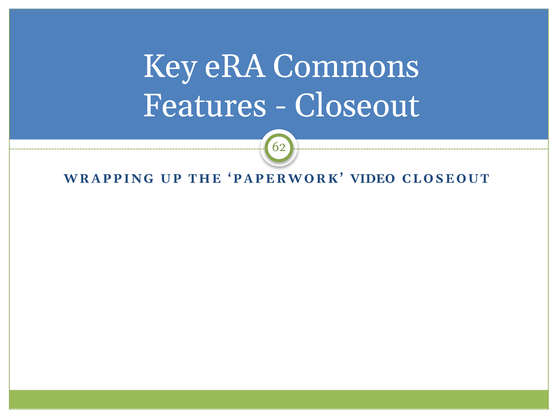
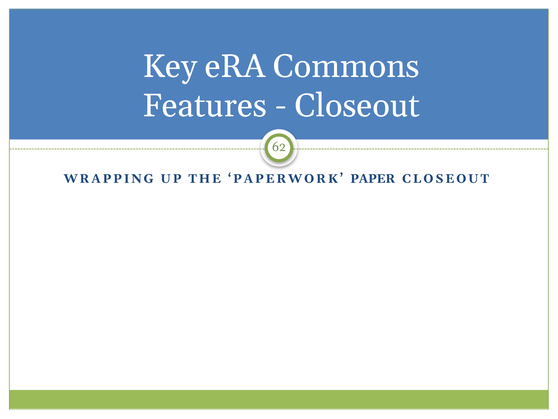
VIDEO: VIDEO -> PAPER (373, 178)
